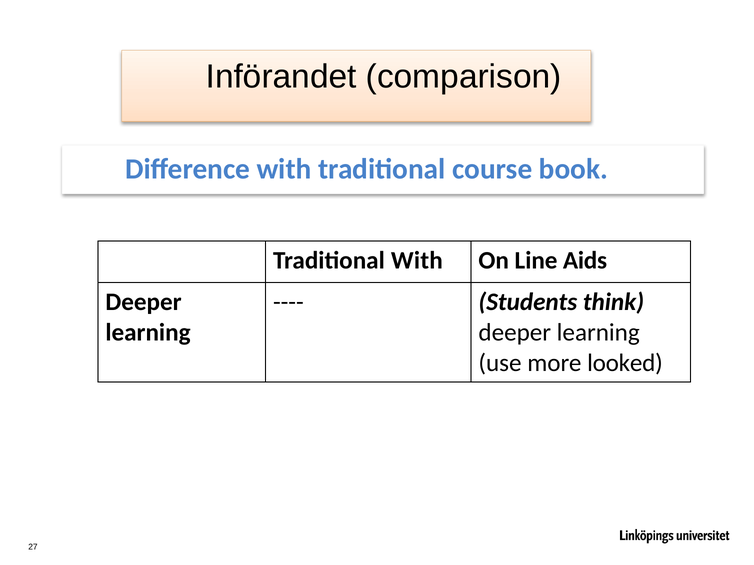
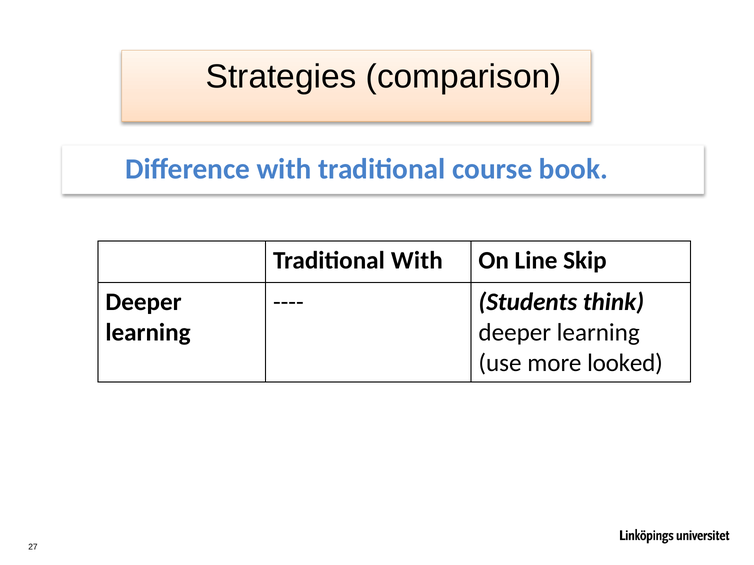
Införandet: Införandet -> Strategies (281, 77)
Aids: Aids -> Skip (585, 261)
